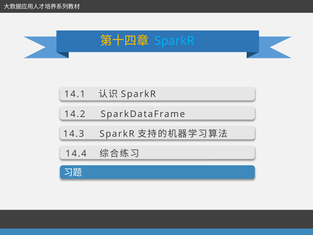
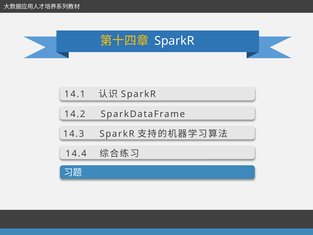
SparkR colour: light blue -> white (174, 41)
